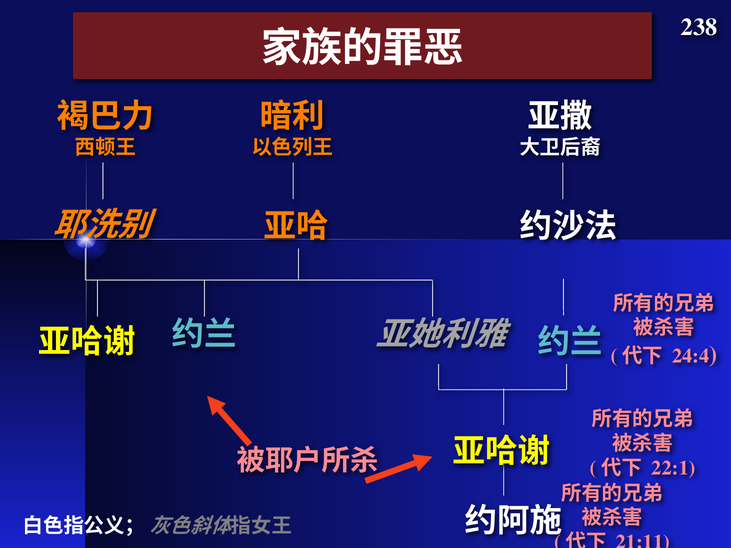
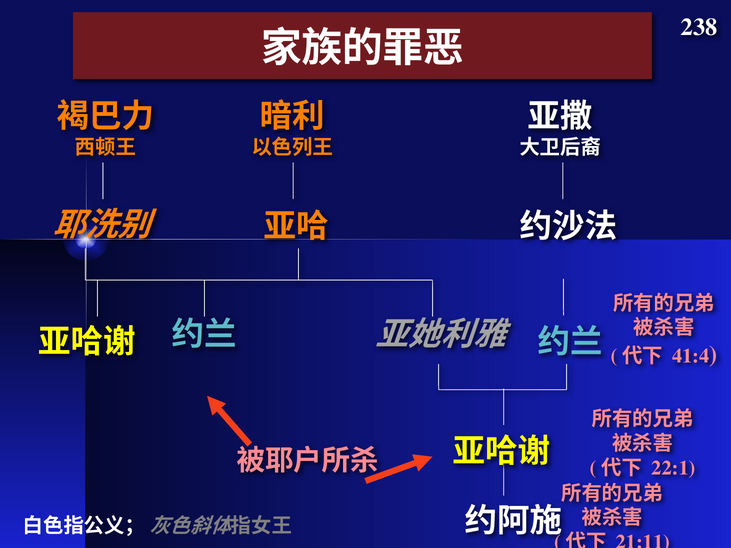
24:4: 24:4 -> 41:4 (691, 356)
